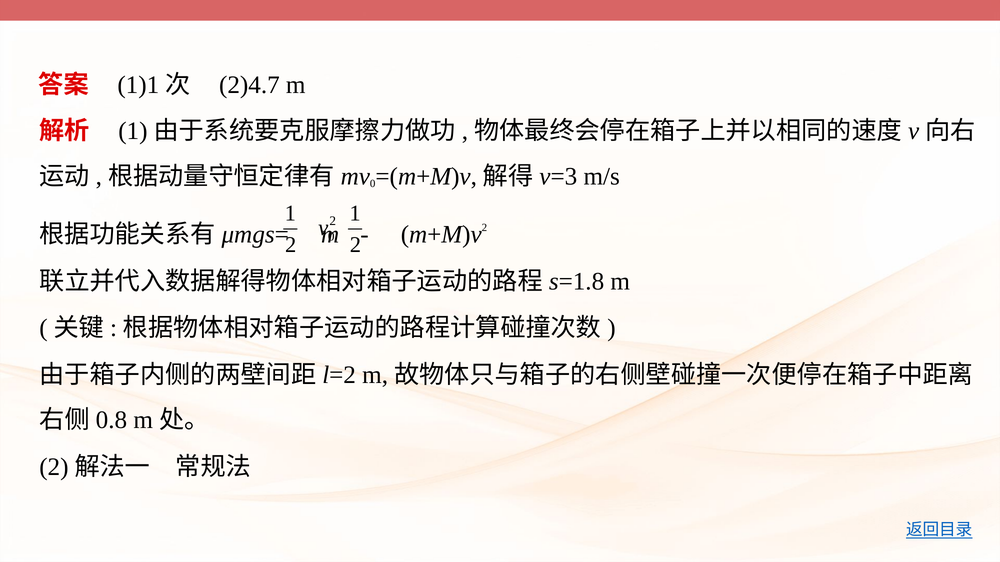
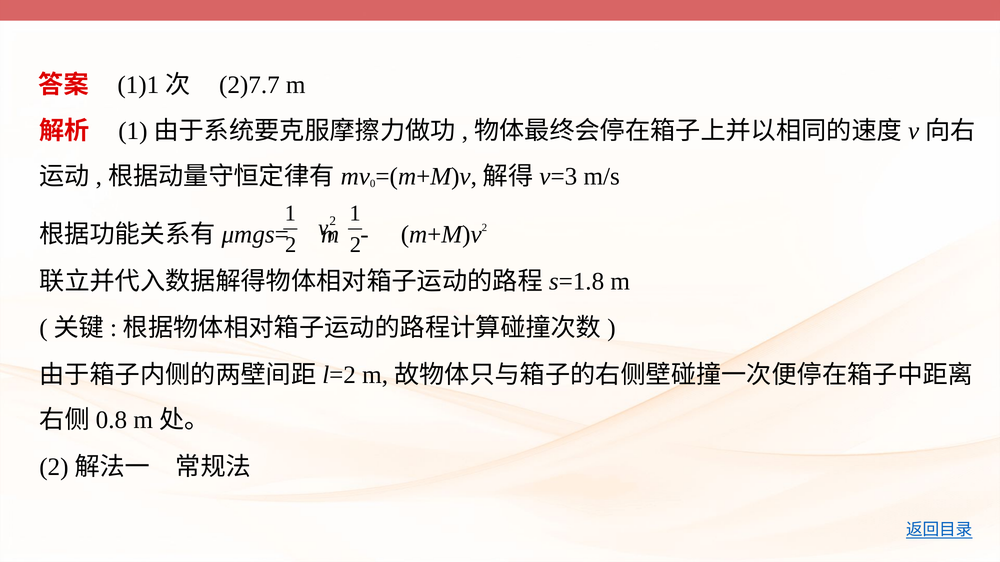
2)4.7: 2)4.7 -> 2)7.7 (249, 85)
